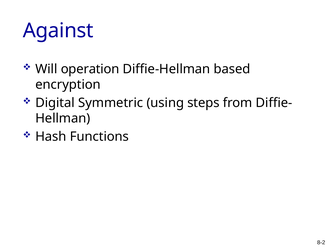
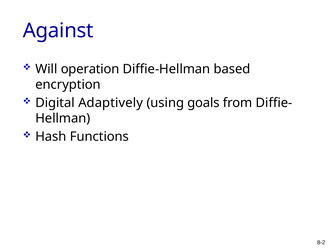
Symmetric: Symmetric -> Adaptively (111, 103)
steps: steps -> goals (203, 103)
